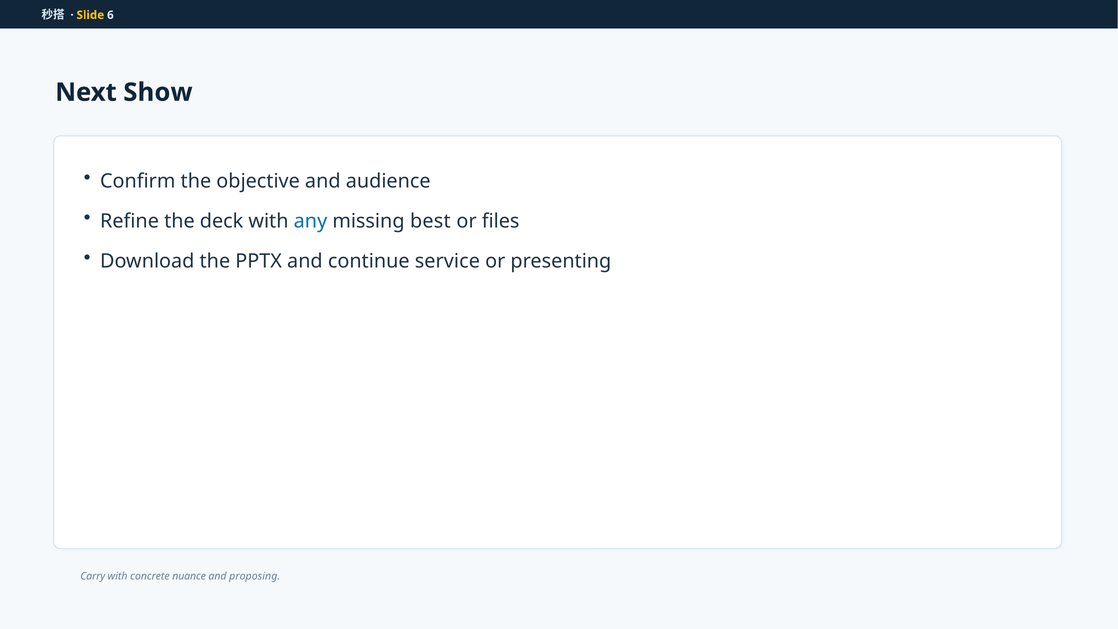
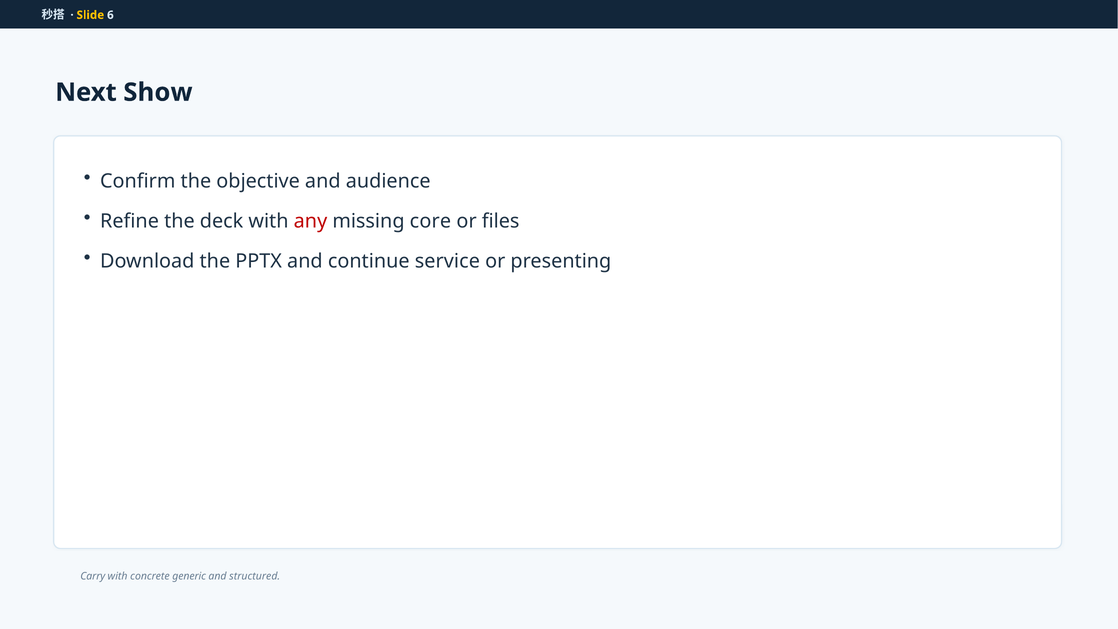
any colour: blue -> red (310, 221)
best: best -> core (430, 221)
nuance: nuance -> generic (189, 576)
proposing: proposing -> structured (255, 576)
